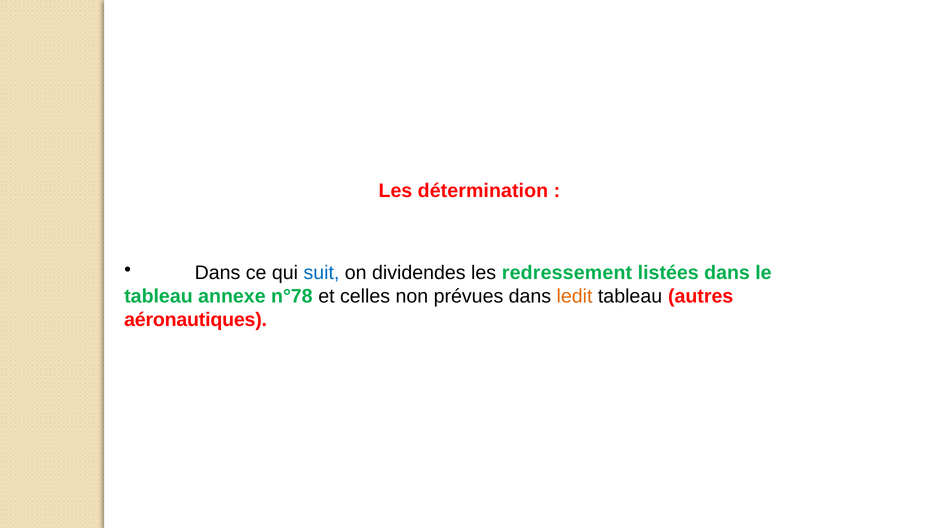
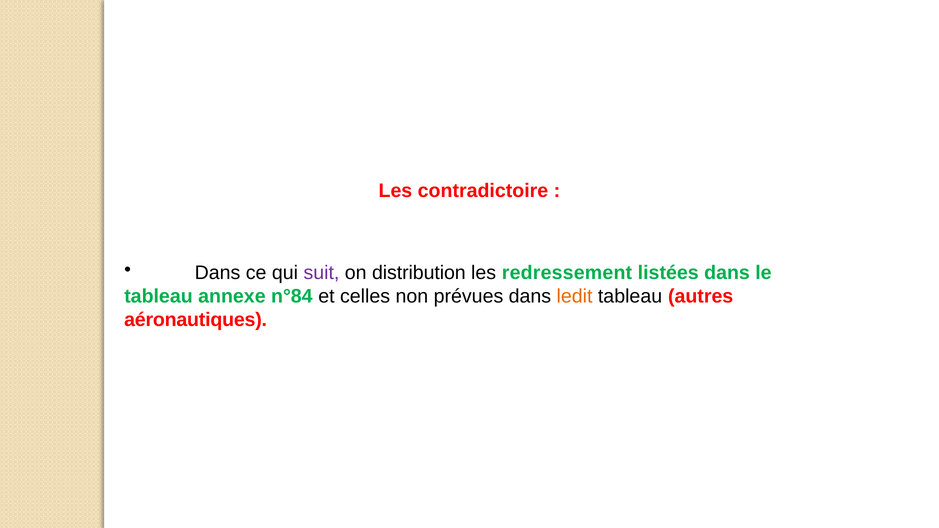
détermination: détermination -> contradictoire (483, 191)
suit colour: blue -> purple (321, 273)
dividendes: dividendes -> distribution (419, 273)
n°78: n°78 -> n°84 (292, 297)
